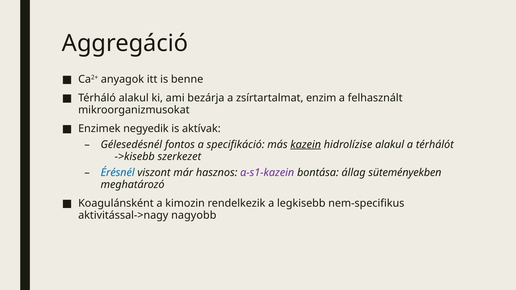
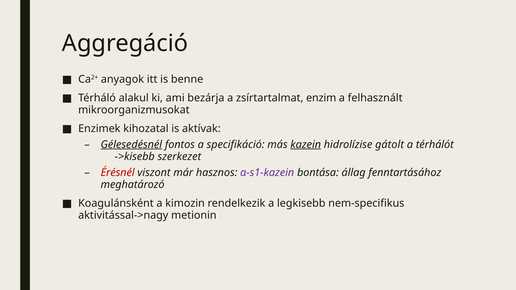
negyedik: negyedik -> kihozatal (146, 129)
Gélesedésnél underline: none -> present (131, 145)
hidrolízise alakul: alakul -> gátolt (390, 145)
Érésnél colour: blue -> red (118, 173)
süteményekben: süteményekben -> fenntartásához (405, 173)
nagyobb: nagyobb -> metionin (194, 216)
